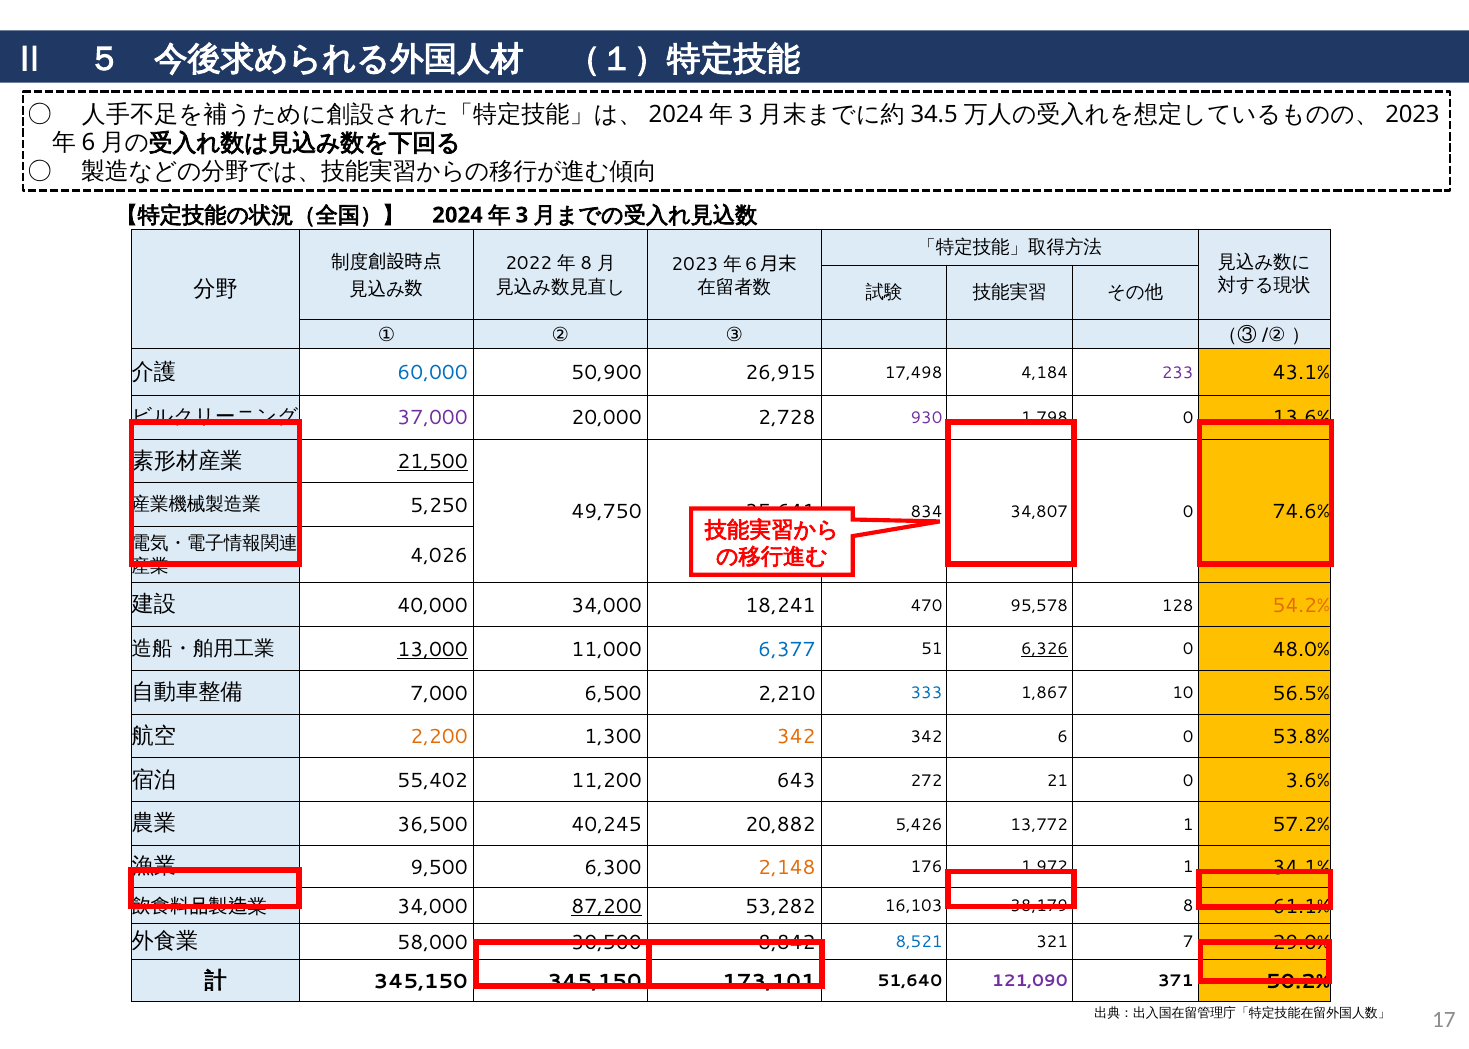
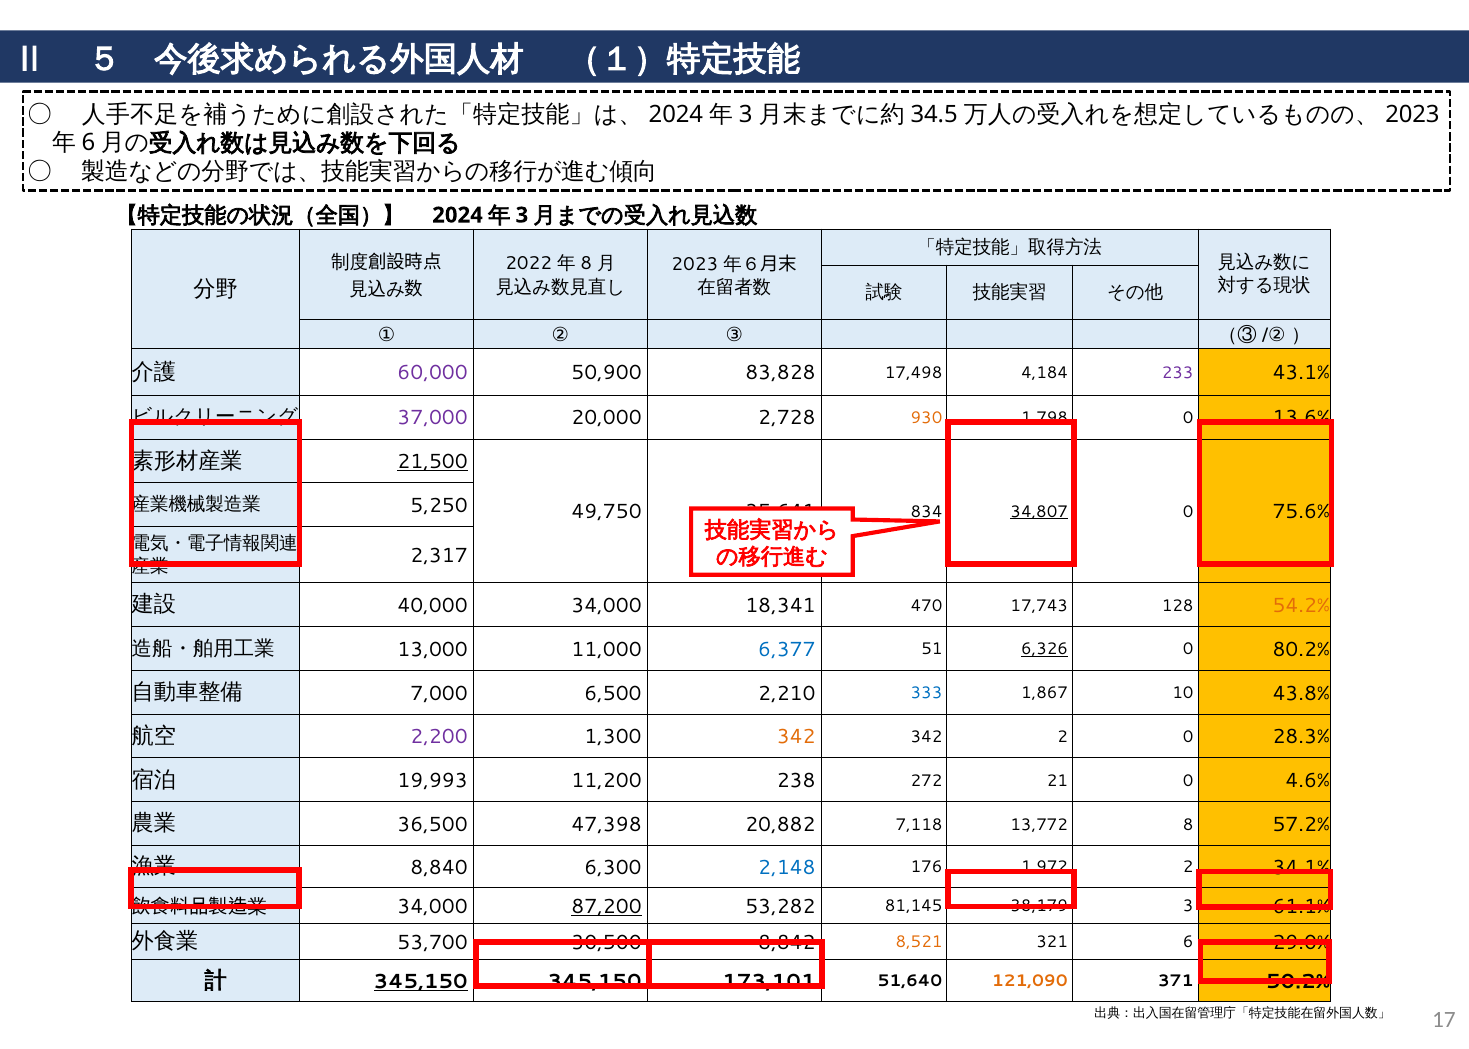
60,000 colour: blue -> purple (433, 373)
26,915: 26,915 -> 83,828 (780, 373)
930 colour: purple -> orange (927, 418)
34,807 underline: none -> present (1039, 512)
74.6%: 74.6% -> 75.6% (1301, 512)
4,026: 4,026 -> 2,317 (439, 556)
18,241: 18,241 -> 18,341 (780, 606)
95,578: 95,578 -> 17,743 (1039, 606)
13,000 underline: present -> none (433, 650)
48.0%: 48.0% -> 80.2% (1301, 650)
56.5%: 56.5% -> 43.8% (1301, 693)
2,200 colour: orange -> purple (439, 737)
342 6: 6 -> 2 (1063, 737)
53.8%: 53.8% -> 28.3% (1301, 737)
55,402: 55,402 -> 19,993 (433, 781)
643: 643 -> 238 (796, 781)
3.6%: 3.6% -> 4.6% (1308, 781)
40,245: 40,245 -> 47,398 (607, 825)
5,426: 5,426 -> 7,118 (919, 825)
13,772 1: 1 -> 8 (1188, 825)
9,500: 9,500 -> 8,840 (439, 868)
2,148 colour: orange -> blue (787, 868)
1: 1 -> 2 (1188, 868)
16,103: 16,103 -> 81,145 (914, 907)
8: 8 -> 3 (1188, 907)
58,000: 58,000 -> 53,700 (433, 943)
8,521 colour: blue -> orange (919, 942)
7: 7 -> 6 (1188, 942)
345,150 underline: none -> present (421, 982)
121,090 colour: purple -> orange (1030, 981)
